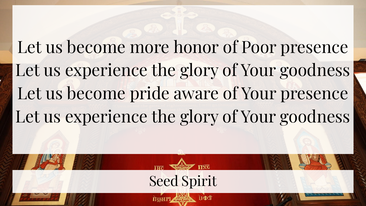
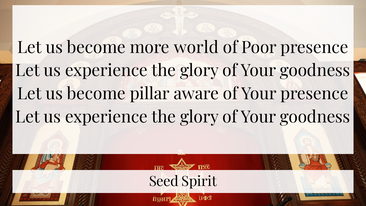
honor: honor -> world (196, 47)
pride: pride -> pillar (150, 94)
